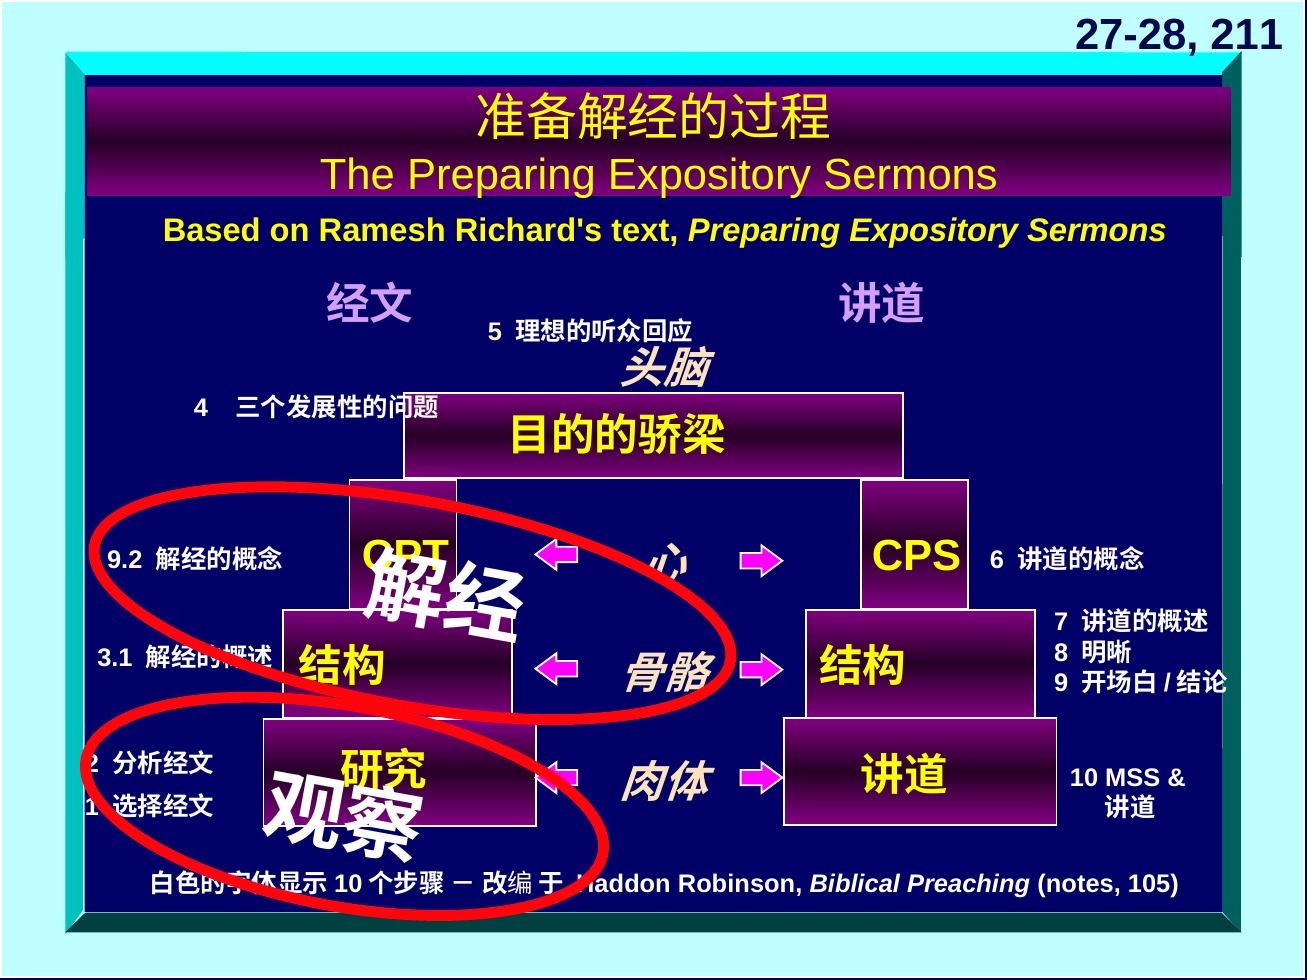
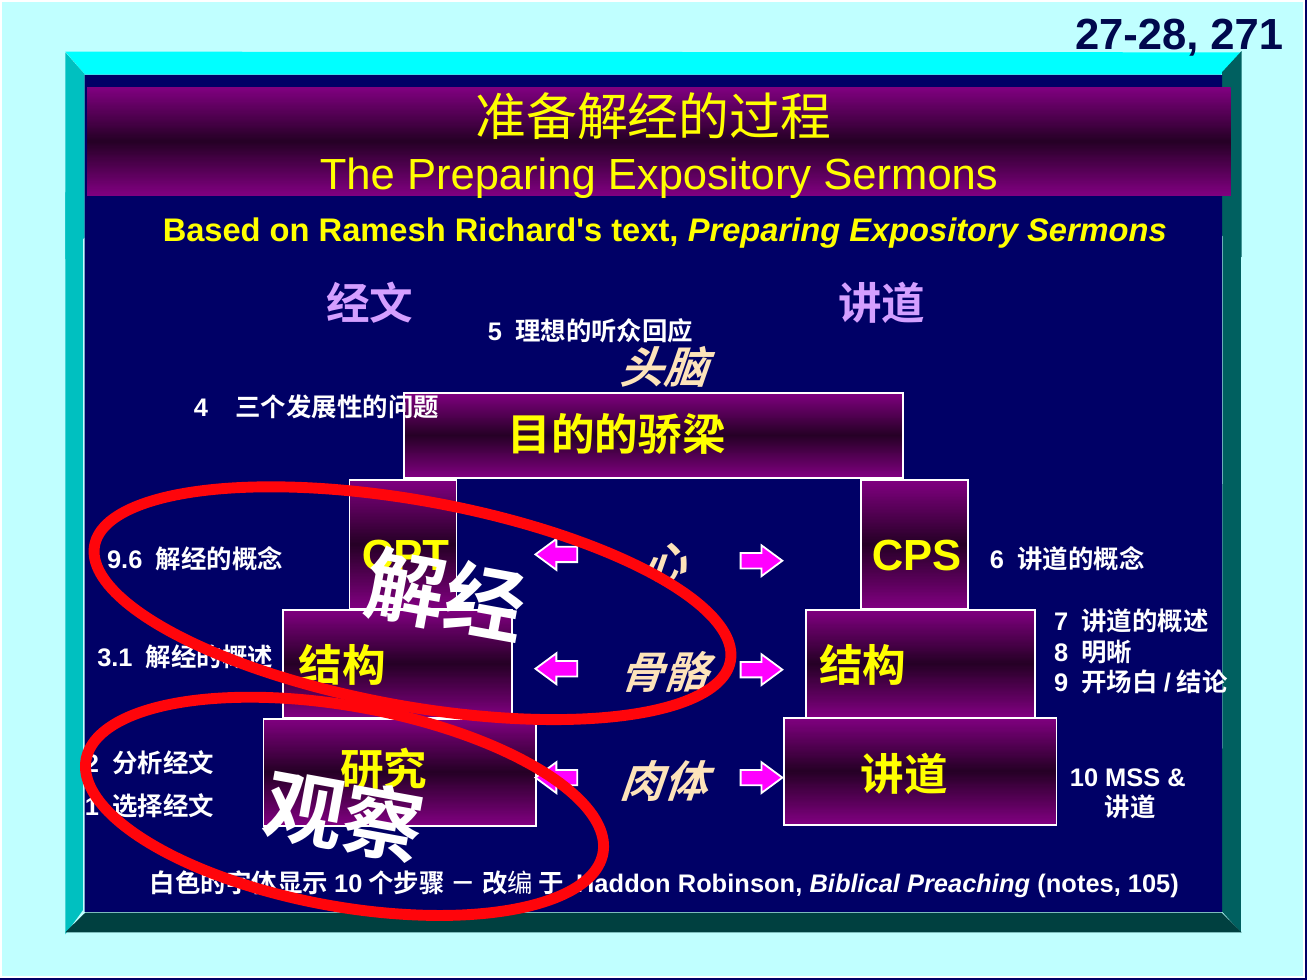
211: 211 -> 271 (1247, 36)
9.2: 9.2 -> 9.6 (125, 560)
